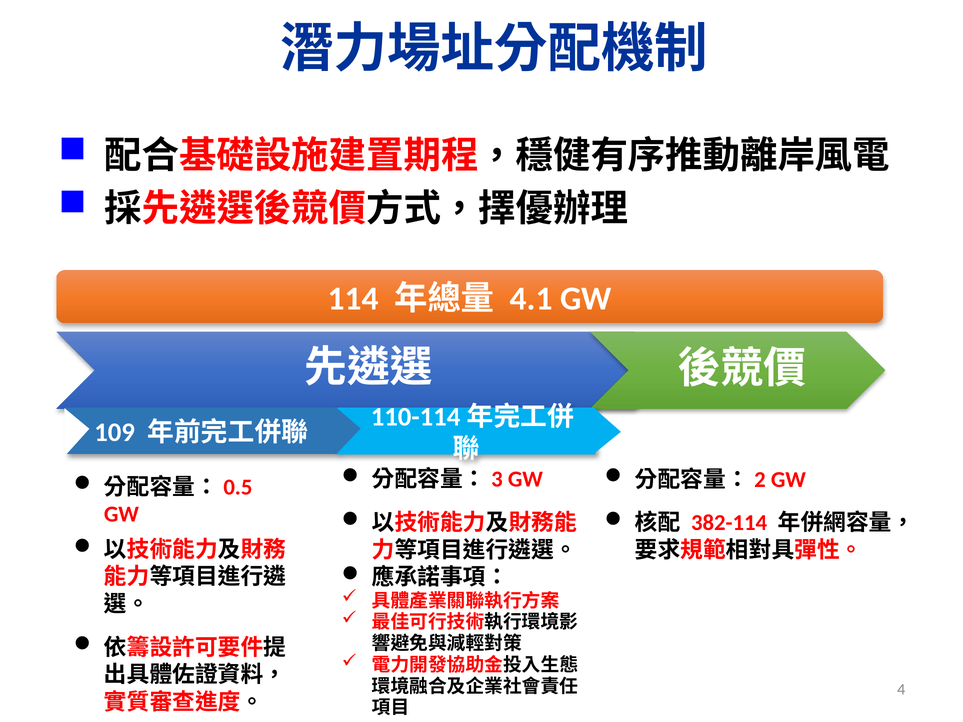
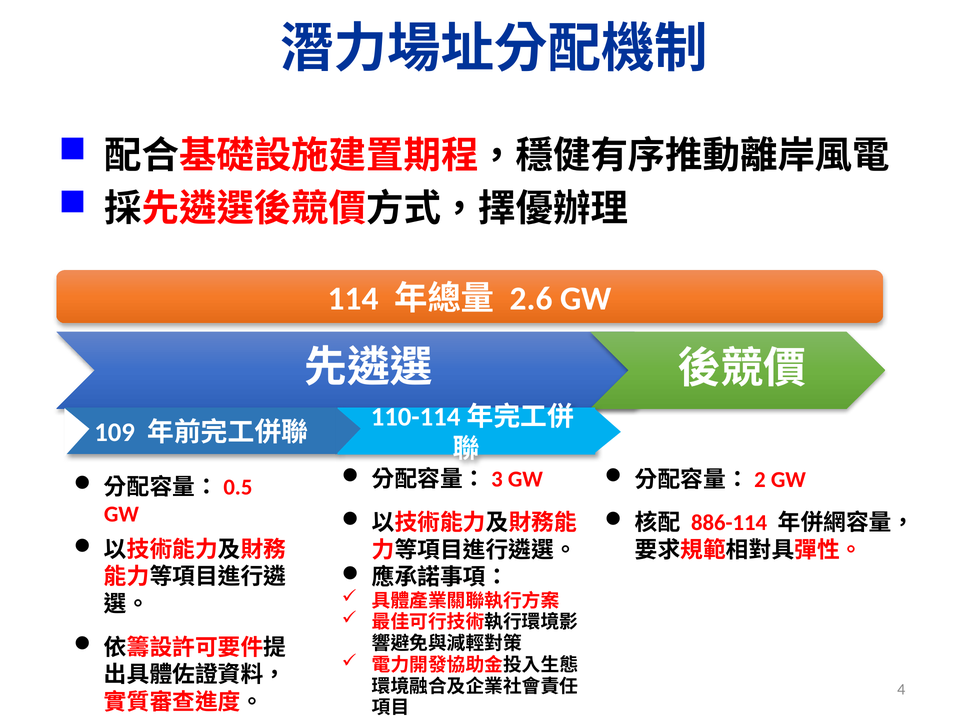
4.1: 4.1 -> 2.6 (531, 299)
382-114: 382-114 -> 886-114 (729, 523)
